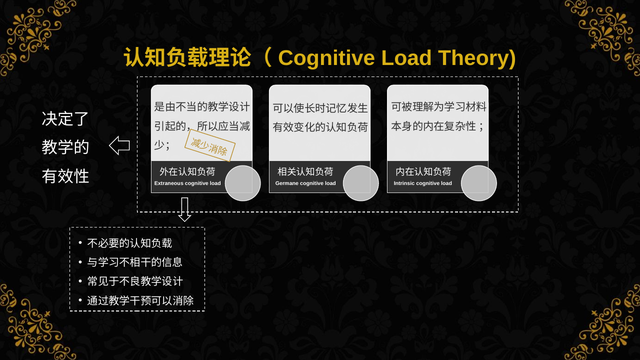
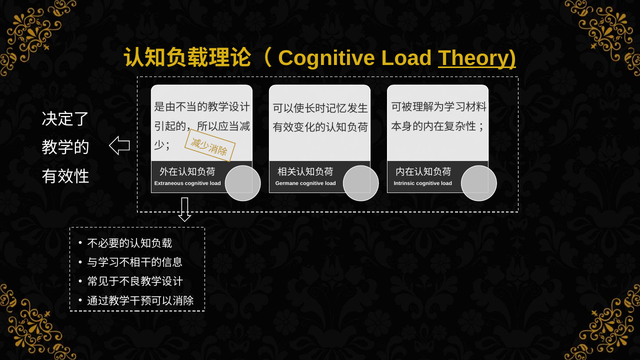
Theory underline: none -> present (477, 58)
